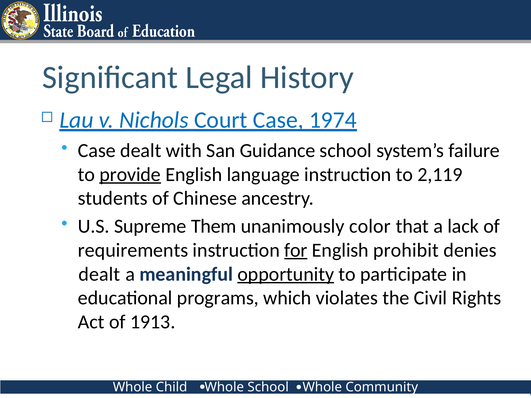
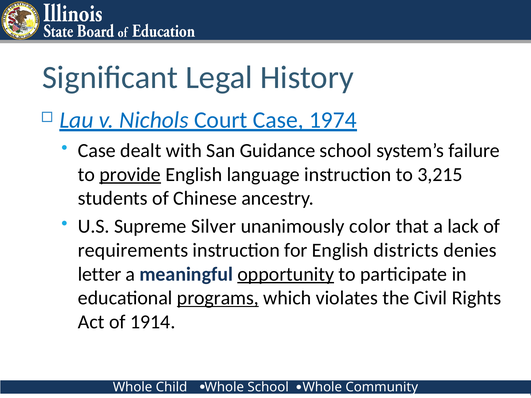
2,119: 2,119 -> 3,215 (440, 175)
Them: Them -> Silver (214, 226)
for underline: present -> none (296, 250)
prohibit: prohibit -> districts (406, 250)
dealt: dealt -> letter (100, 274)
programs underline: none -> present (218, 298)
1913: 1913 -> 1914 (153, 322)
